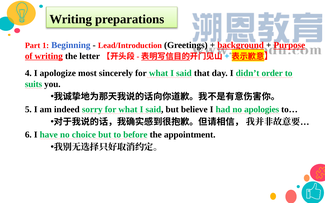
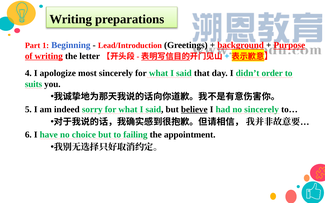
believe underline: none -> present (194, 109)
no apologies: apologies -> sincerely (262, 109)
before: before -> failing (135, 135)
